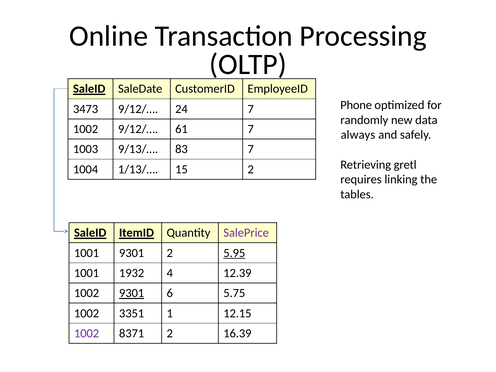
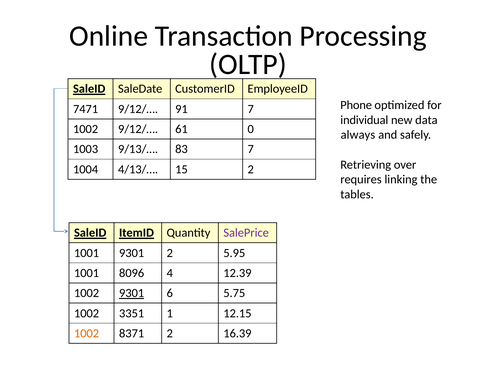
3473: 3473 -> 7471 (86, 109)
24: 24 -> 91 (181, 109)
randomly: randomly -> individual (364, 120)
61 7: 7 -> 0 (251, 129)
gretl: gretl -> over (405, 165)
1/13/…: 1/13/… -> 4/13/… (138, 169)
5.95 underline: present -> none (234, 253)
1932: 1932 -> 8096 (132, 273)
1002 colour: purple -> orange (87, 333)
